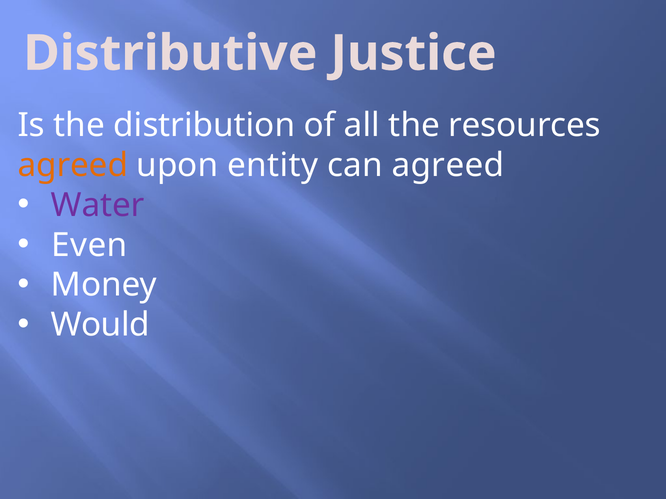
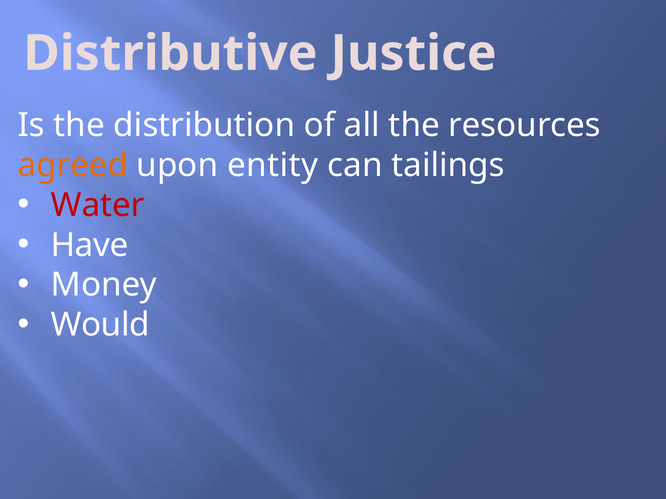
can agreed: agreed -> tailings (448, 165)
Water colour: purple -> red (98, 205)
Even: Even -> Have (90, 245)
